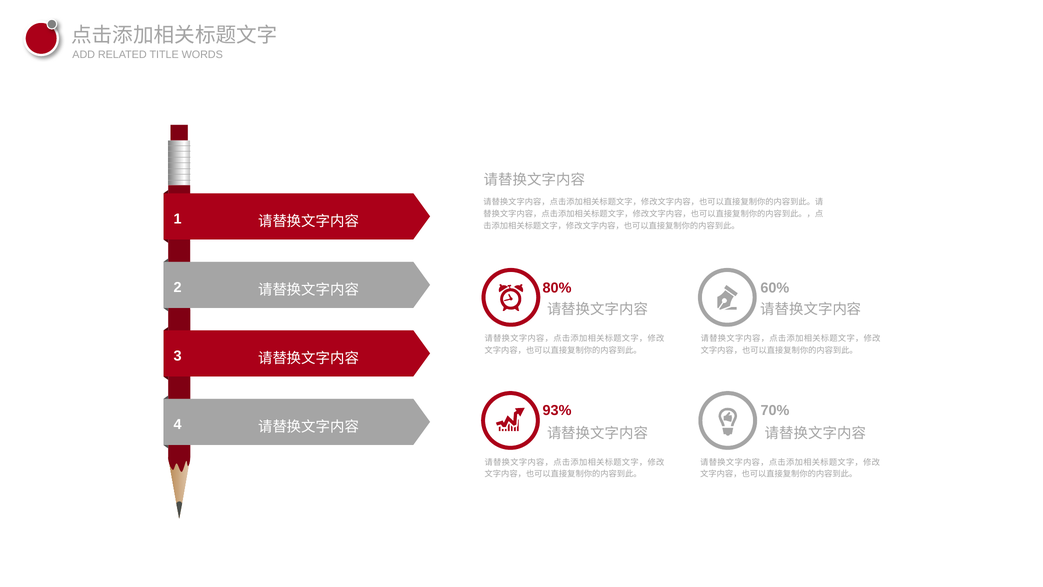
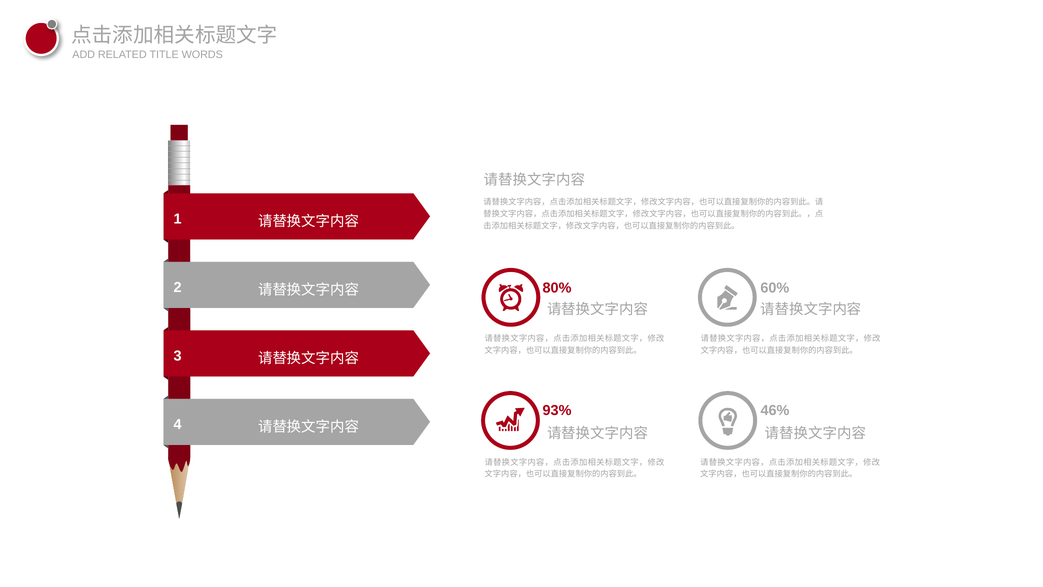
70%: 70% -> 46% (775, 410)
